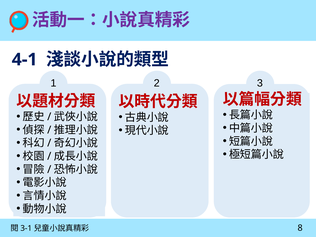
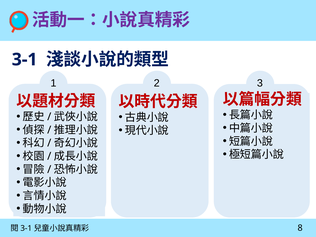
4-1: 4-1 -> 3-1 (25, 60)
